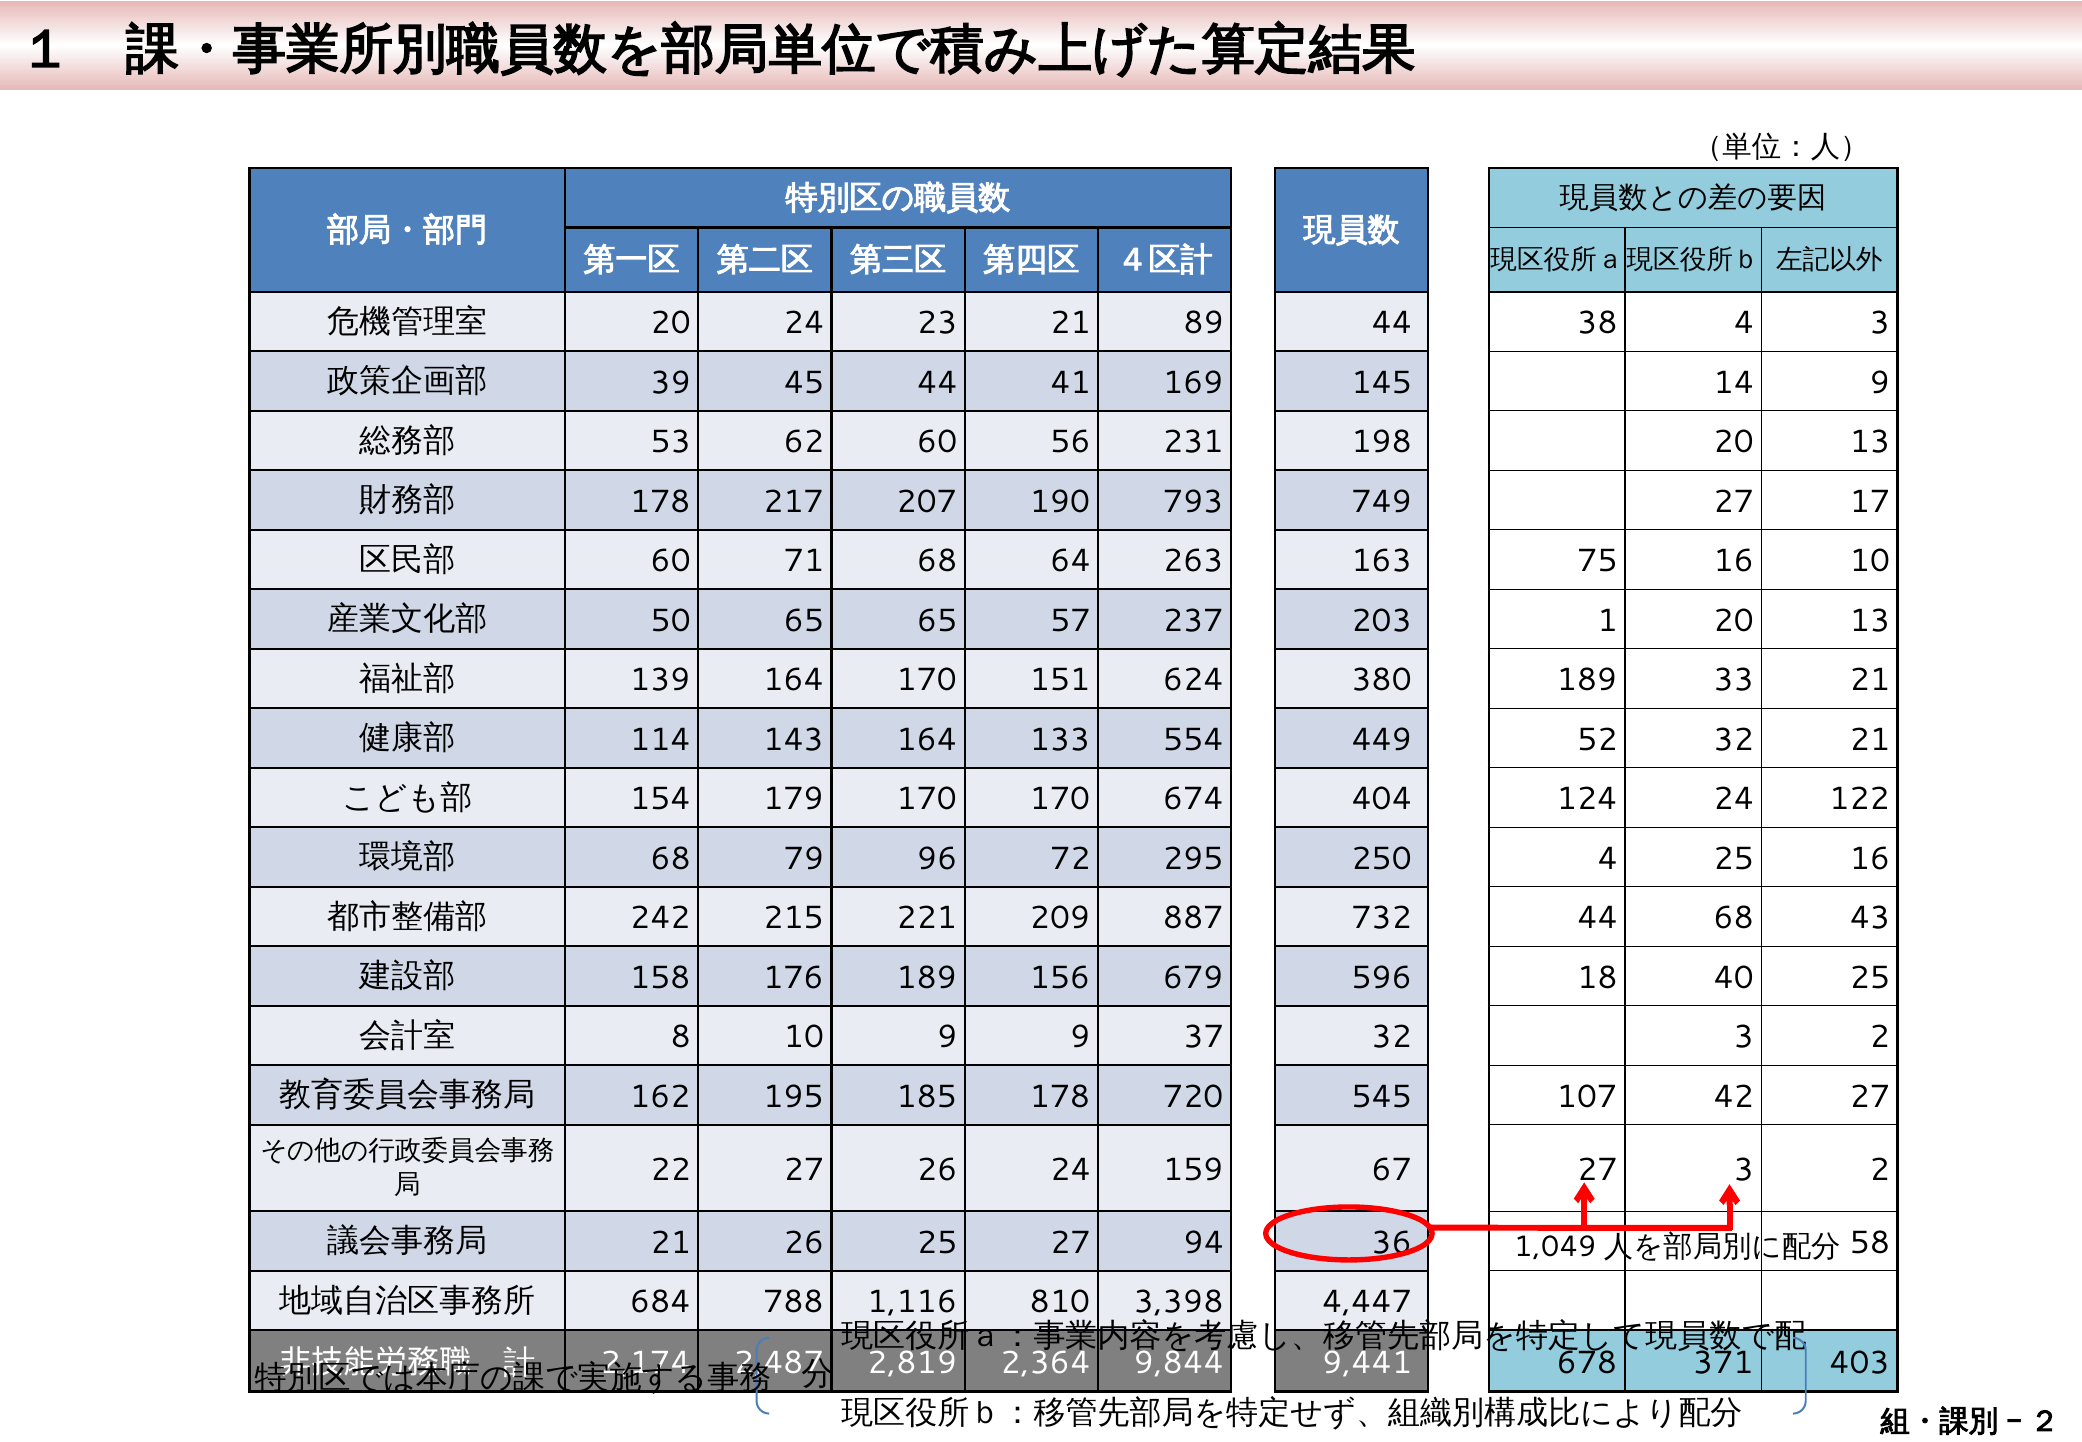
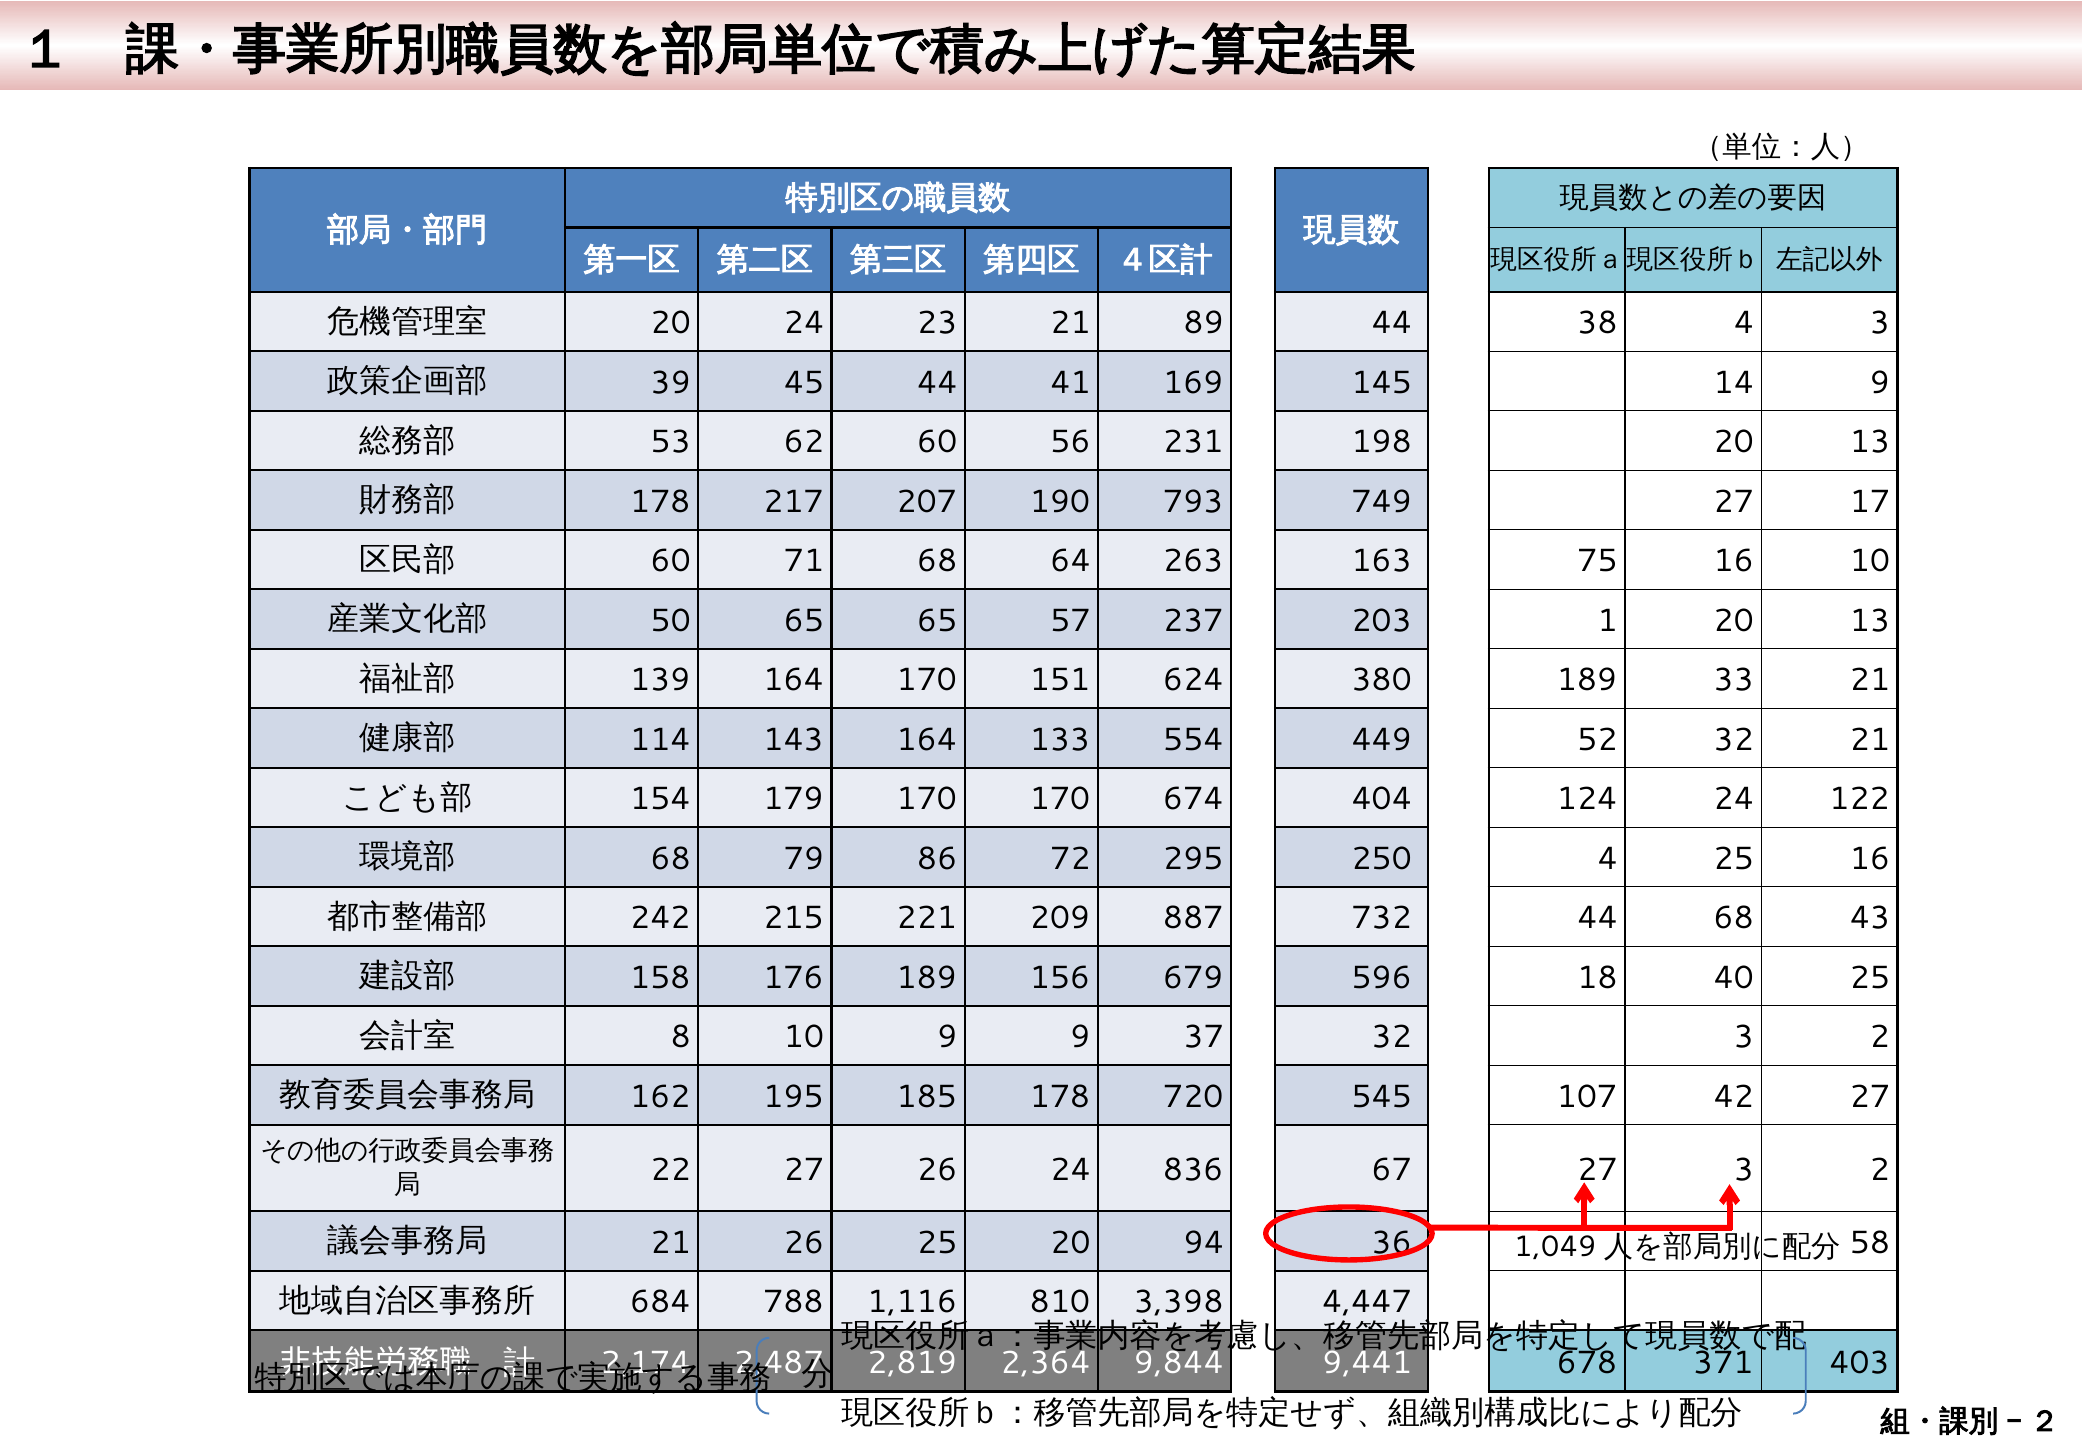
96: 96 -> 86 (937, 858)
159: 159 -> 836 (1193, 1169)
25 27: 27 -> 20 (1070, 1242)
